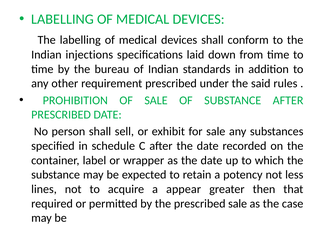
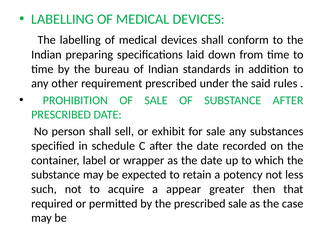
injections: injections -> preparing (89, 55)
lines: lines -> such (44, 189)
